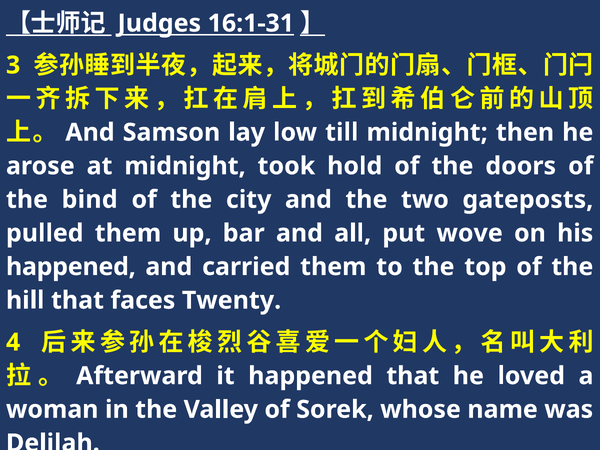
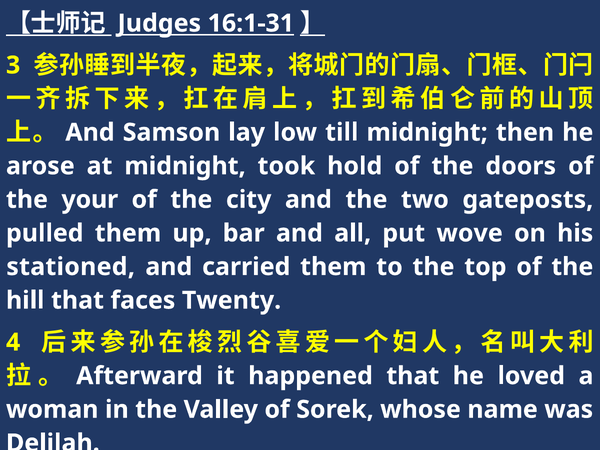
bind: bind -> your (90, 200)
happened: happened -> stationed (71, 267)
